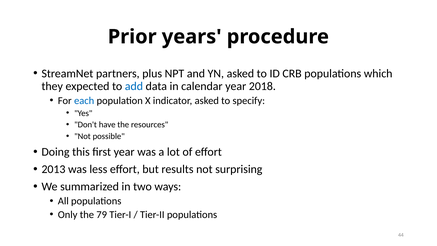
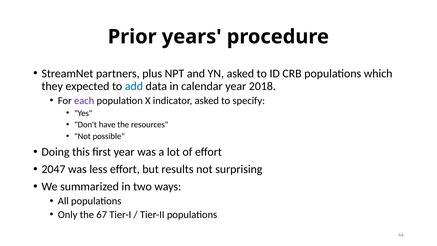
each colour: blue -> purple (84, 100)
2013: 2013 -> 2047 (53, 169)
79: 79 -> 67 (102, 214)
